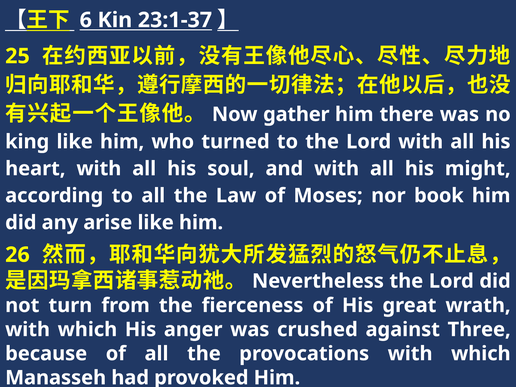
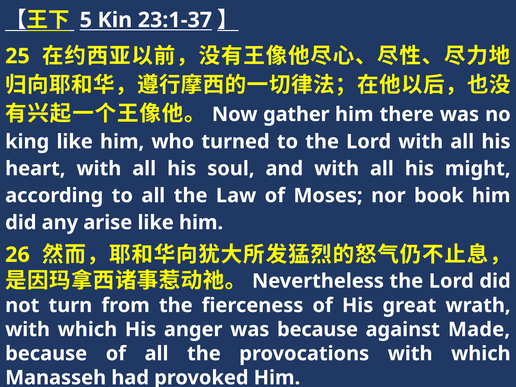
6: 6 -> 5 (86, 20)
was crushed: crushed -> because (318, 330)
Three: Three -> Made (479, 330)
